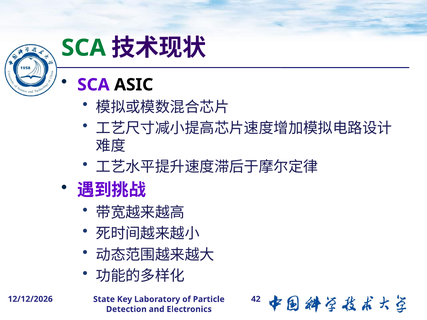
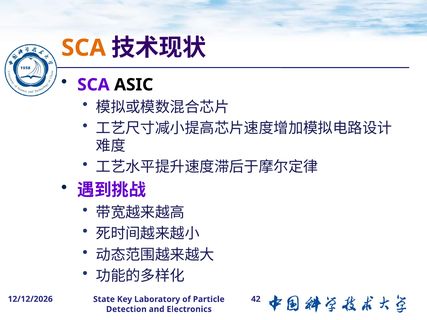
SCA colour: green -> orange (84, 48)
